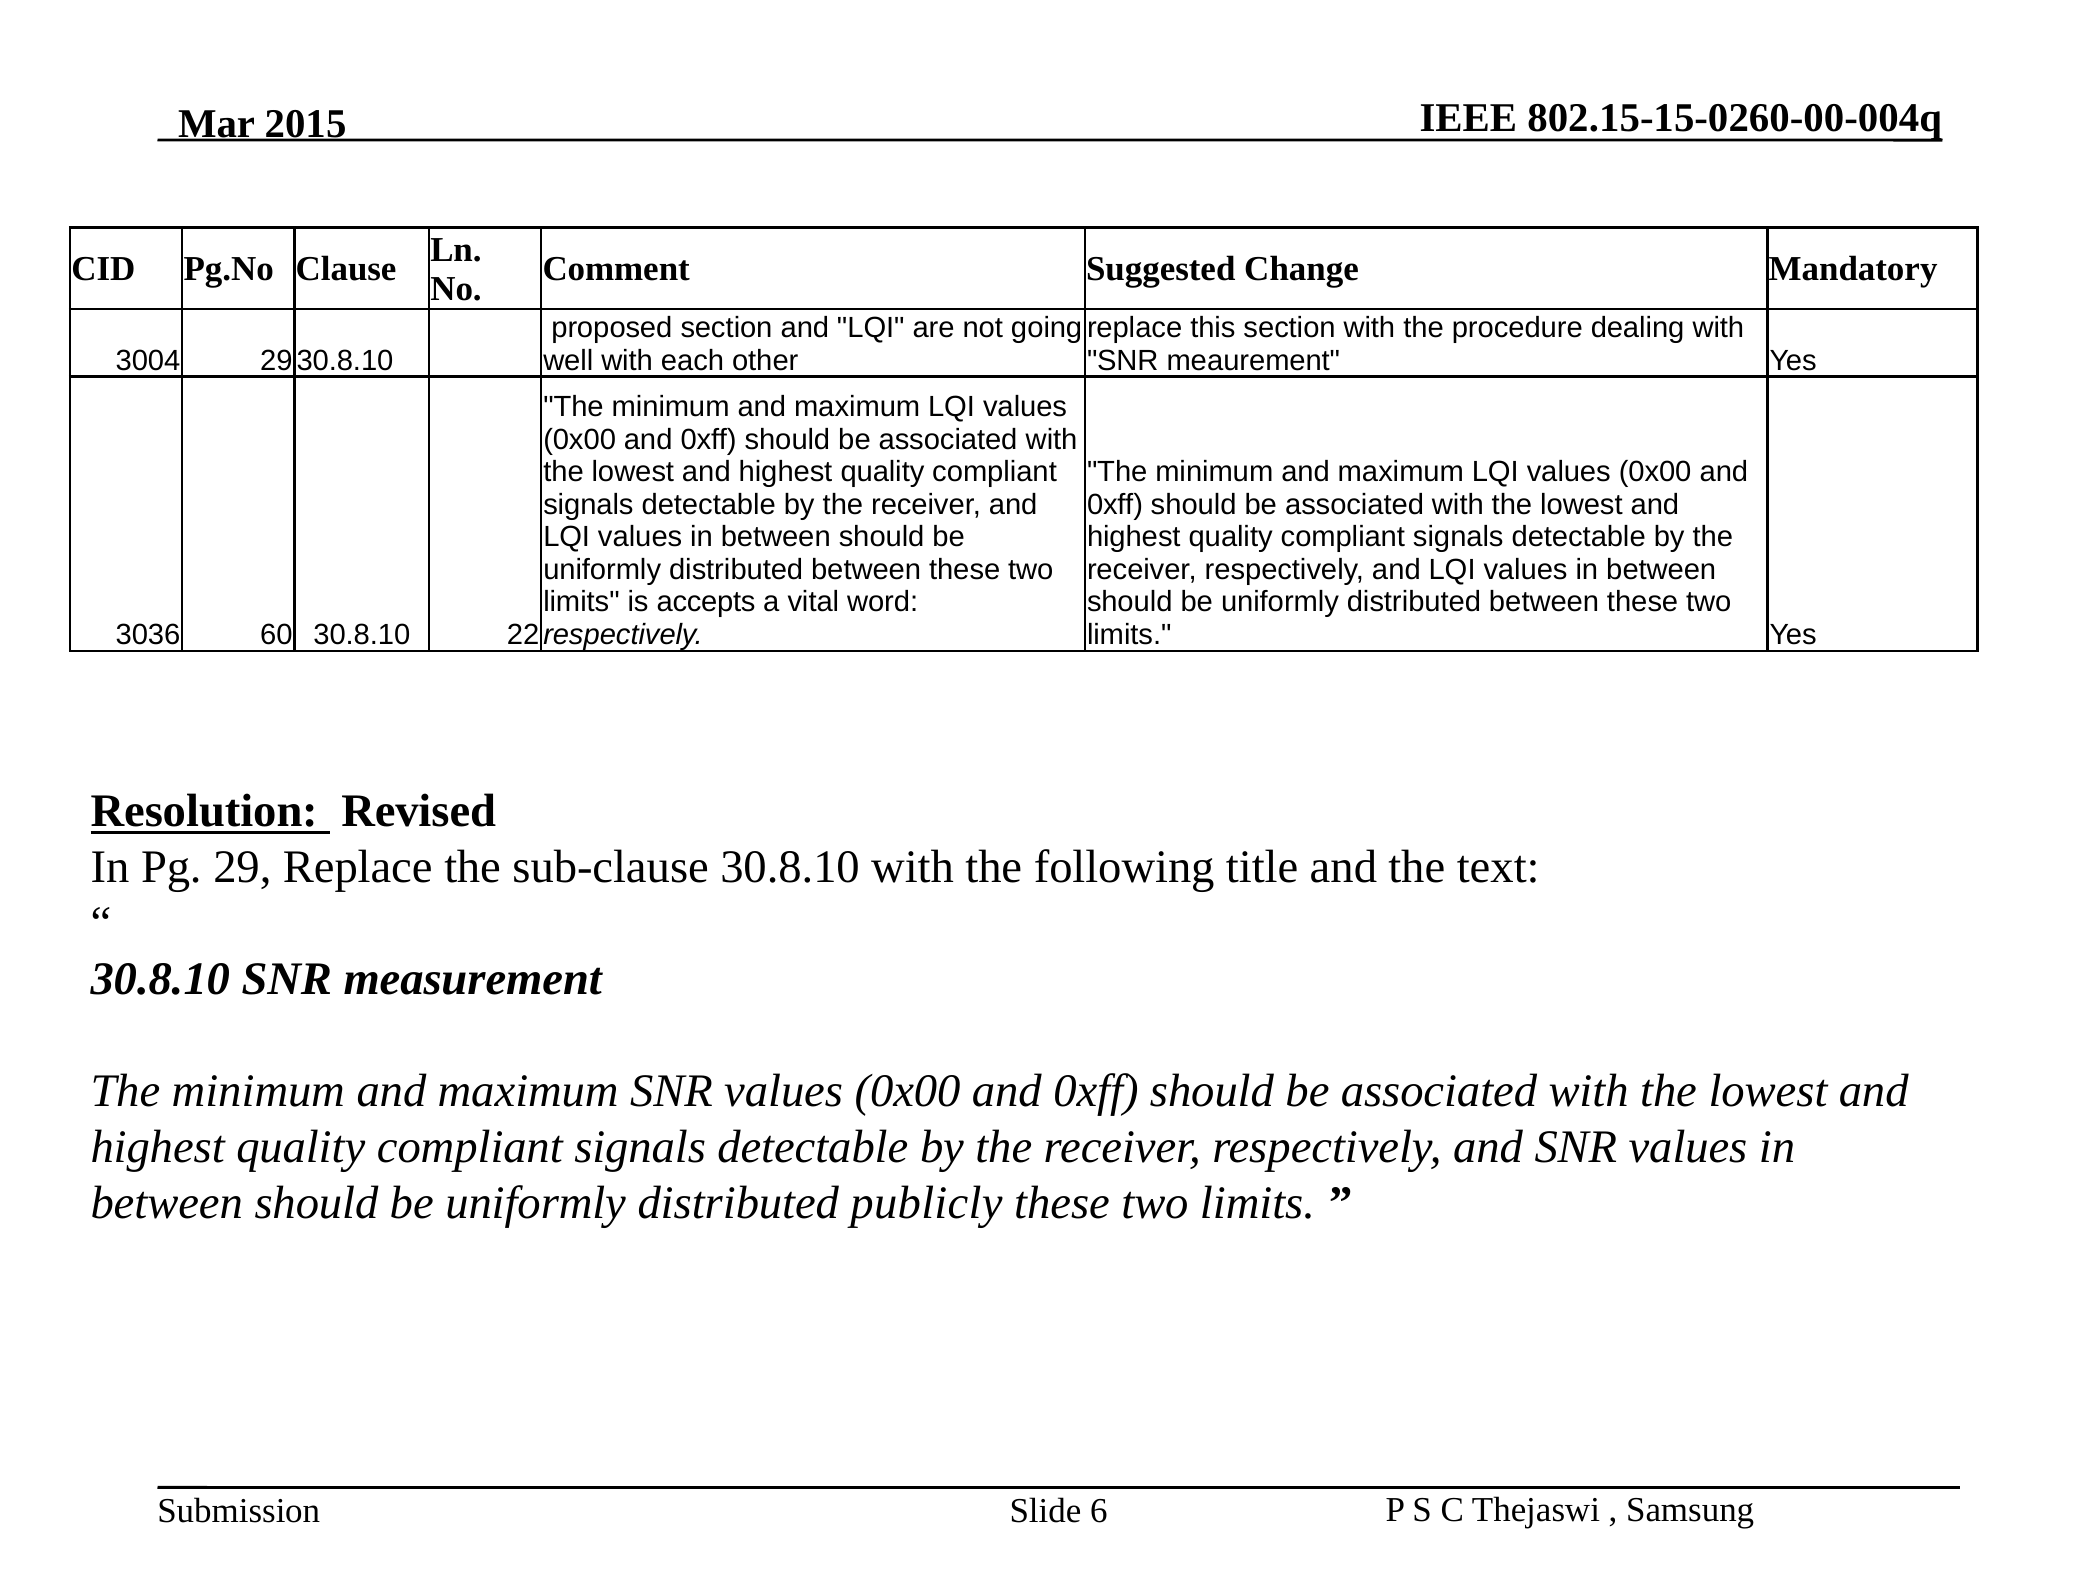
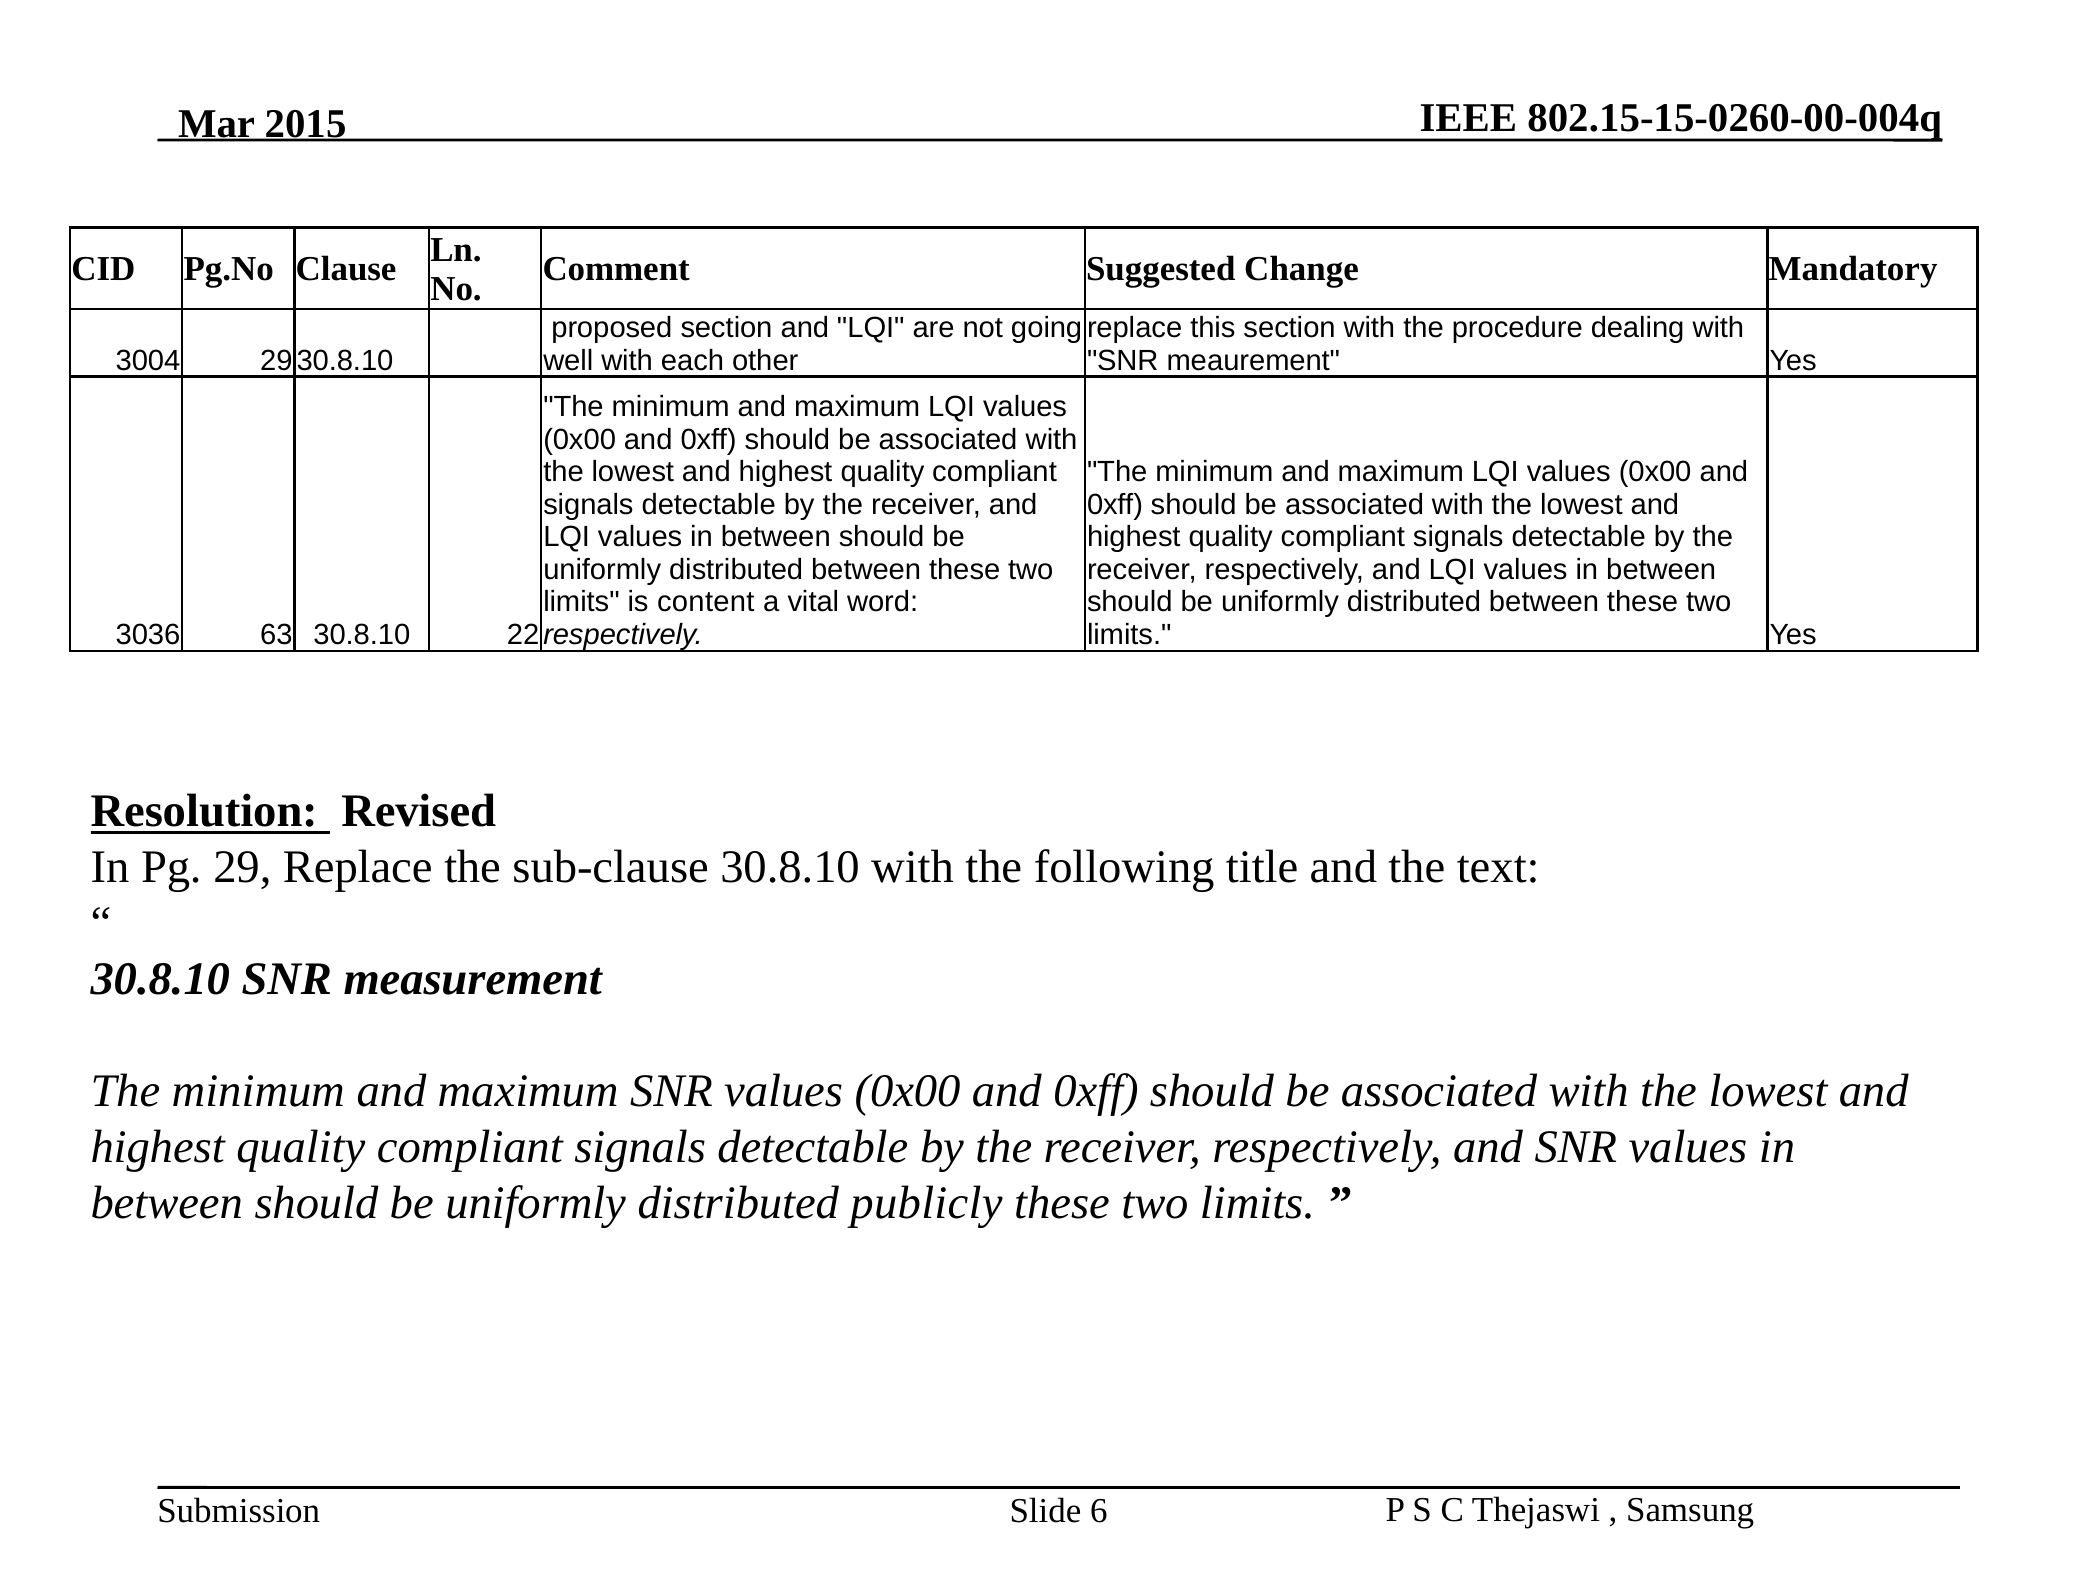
accepts: accepts -> content (706, 602)
60: 60 -> 63 (276, 635)
